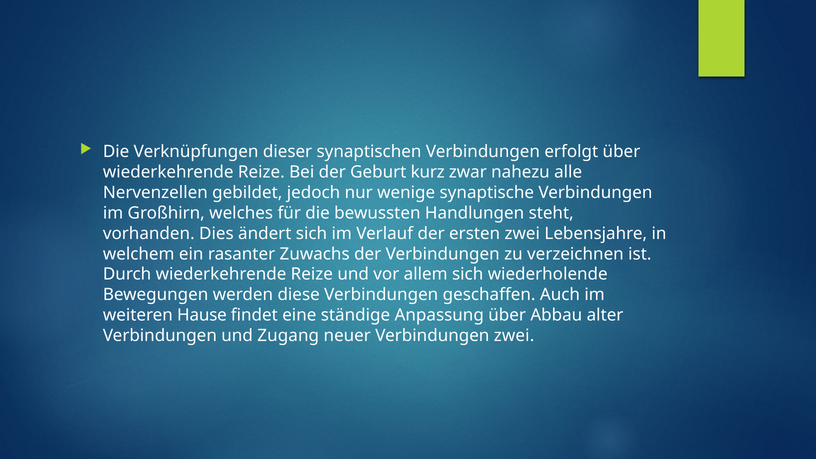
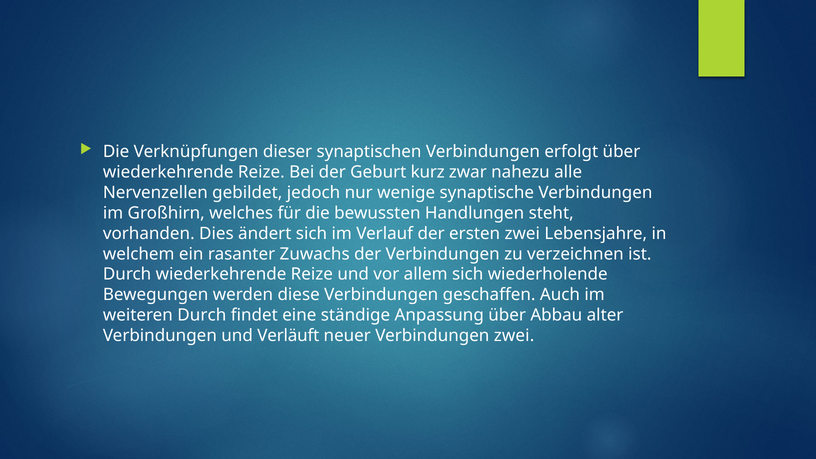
weiteren Hause: Hause -> Durch (202, 315)
Zugang: Zugang -> Verläuft (288, 336)
